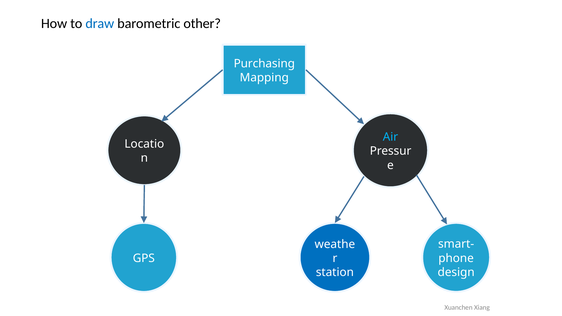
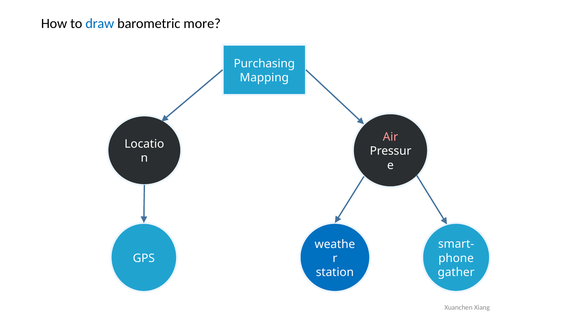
other: other -> more (202, 23)
Air colour: light blue -> pink (390, 137)
design: design -> gather (456, 272)
